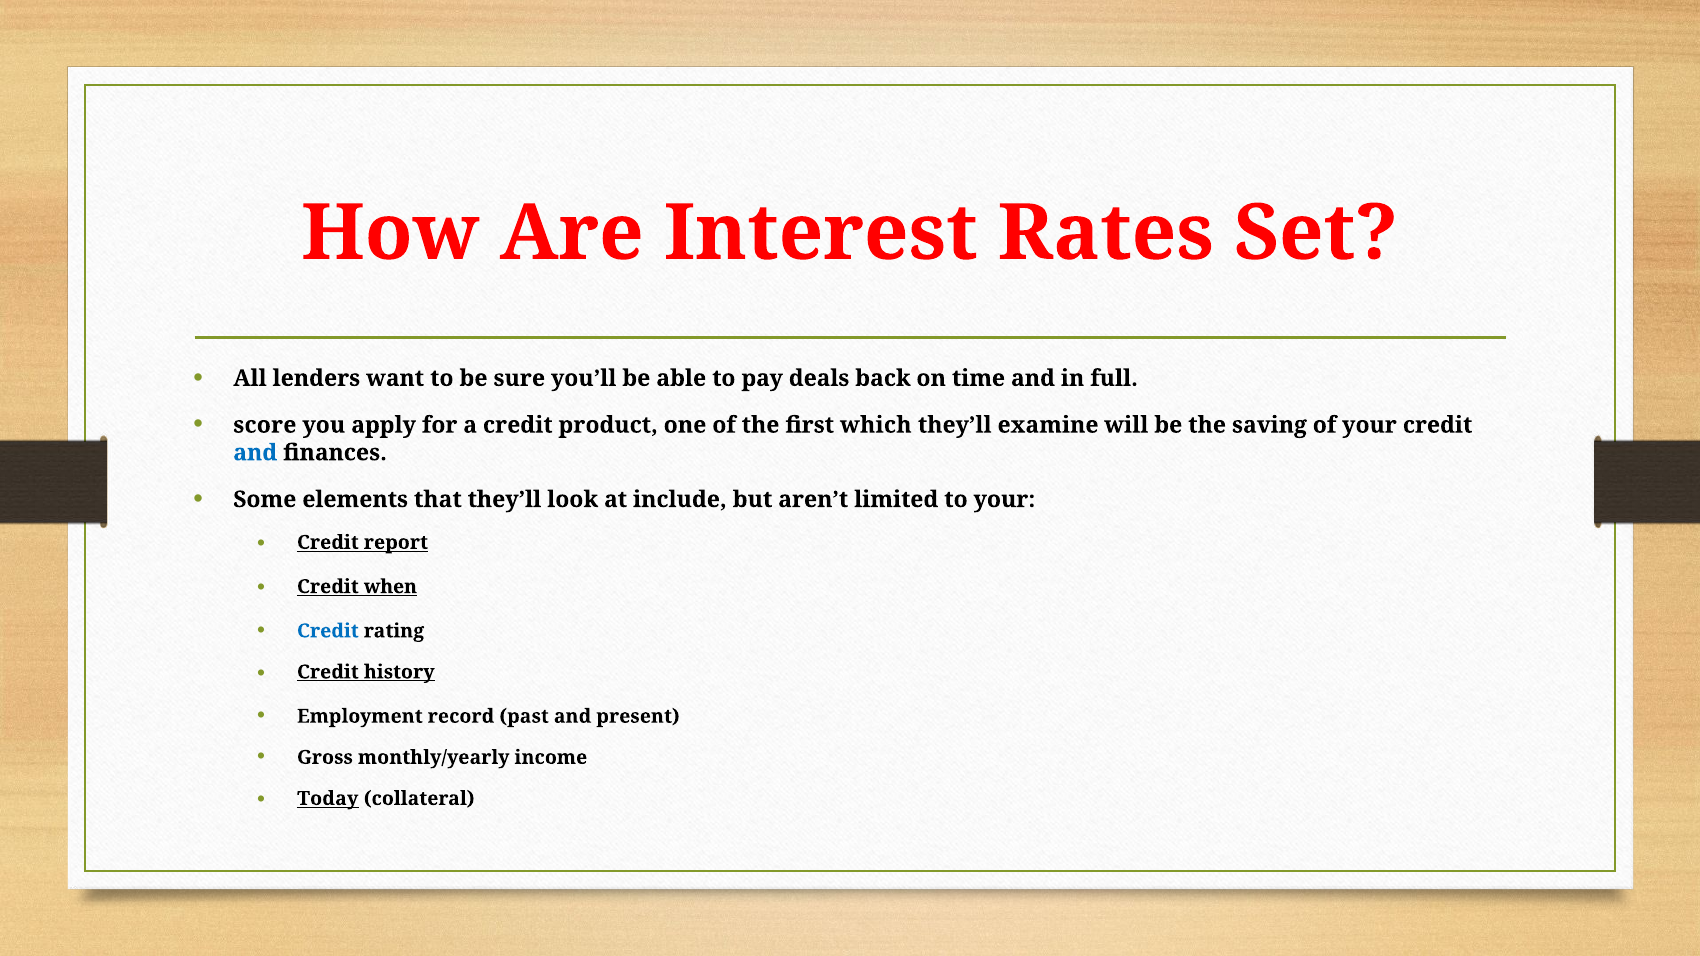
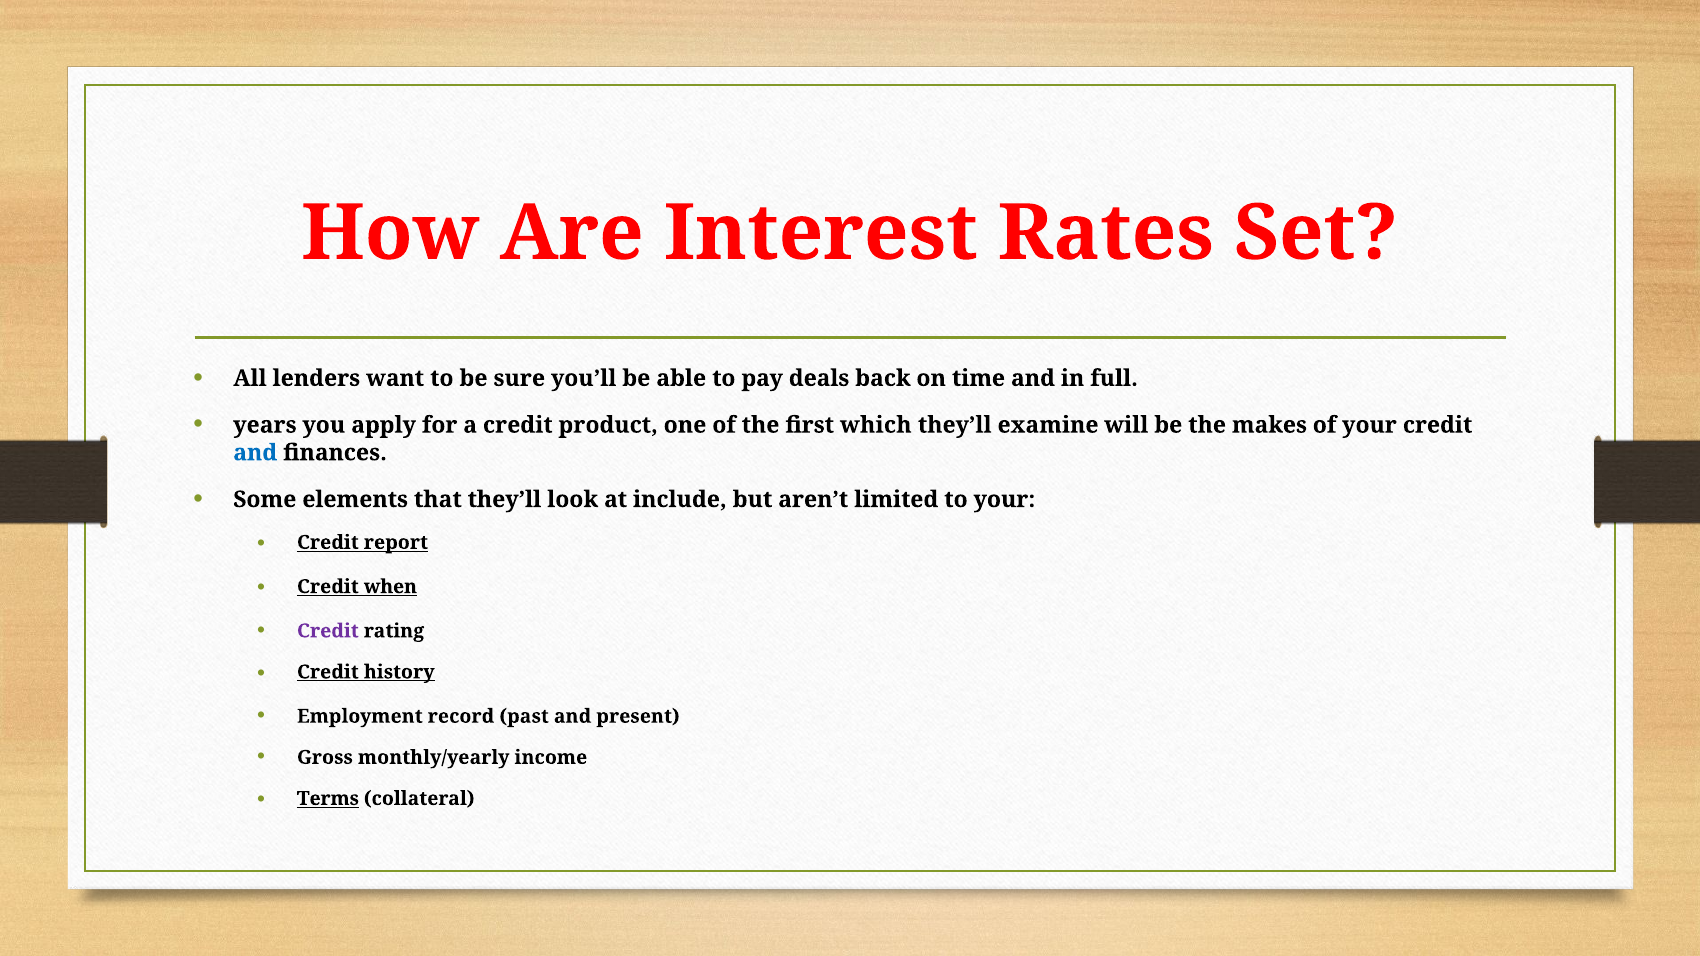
score: score -> years (265, 425)
saving: saving -> makes (1269, 425)
Credit colour: blue -> purple (328, 631)
Today: Today -> Terms (328, 799)
